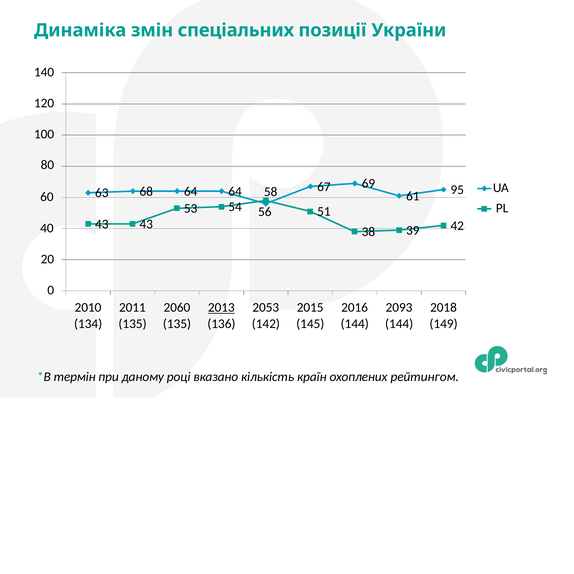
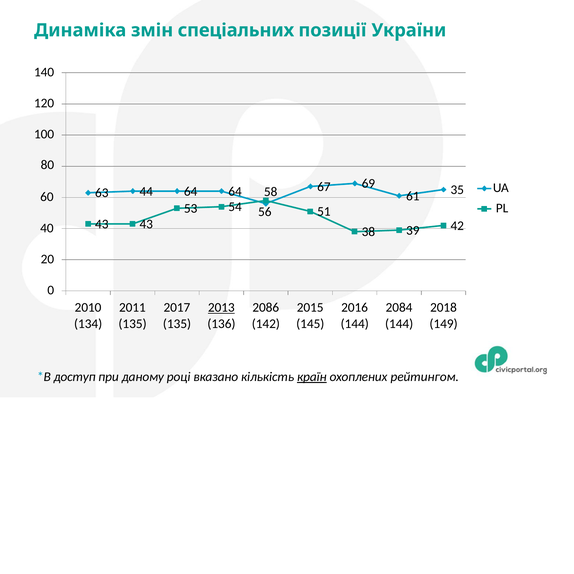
68: 68 -> 44 (146, 191)
95: 95 -> 35 (457, 190)
2060: 2060 -> 2017 (177, 308)
2053: 2053 -> 2086 (266, 308)
2093: 2093 -> 2084 (399, 308)
термін: термін -> доступ (75, 377)
країн underline: none -> present (312, 377)
